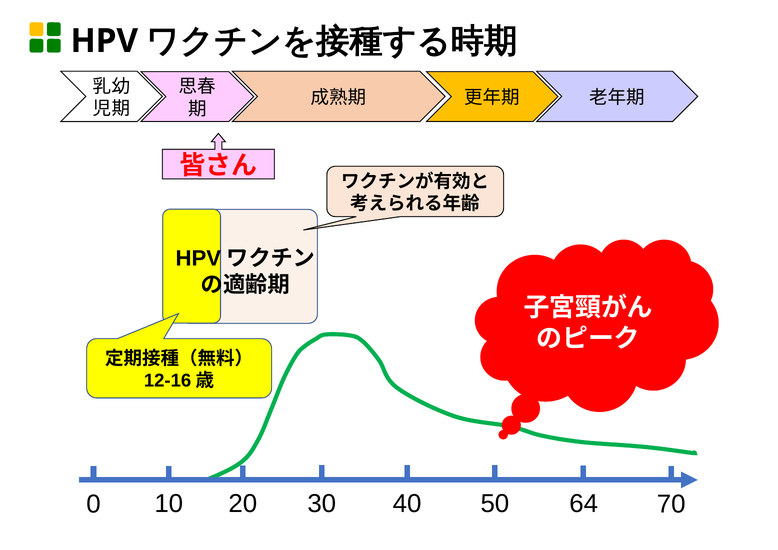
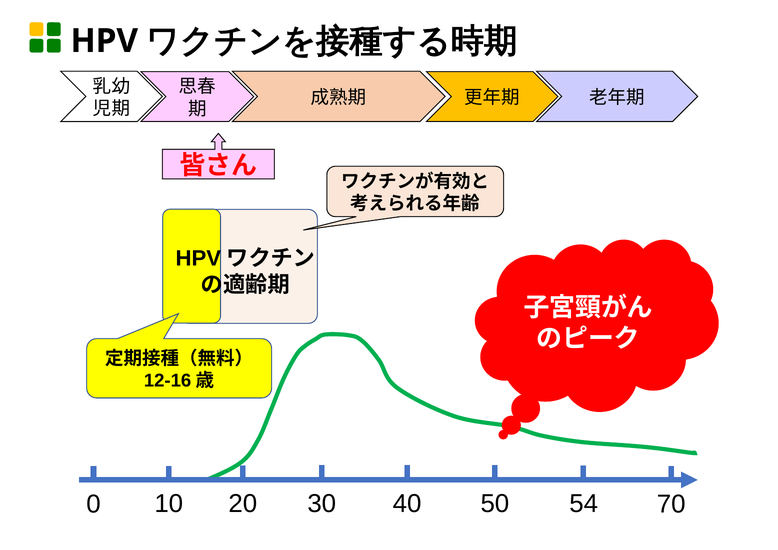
64: 64 -> 54 (584, 504)
